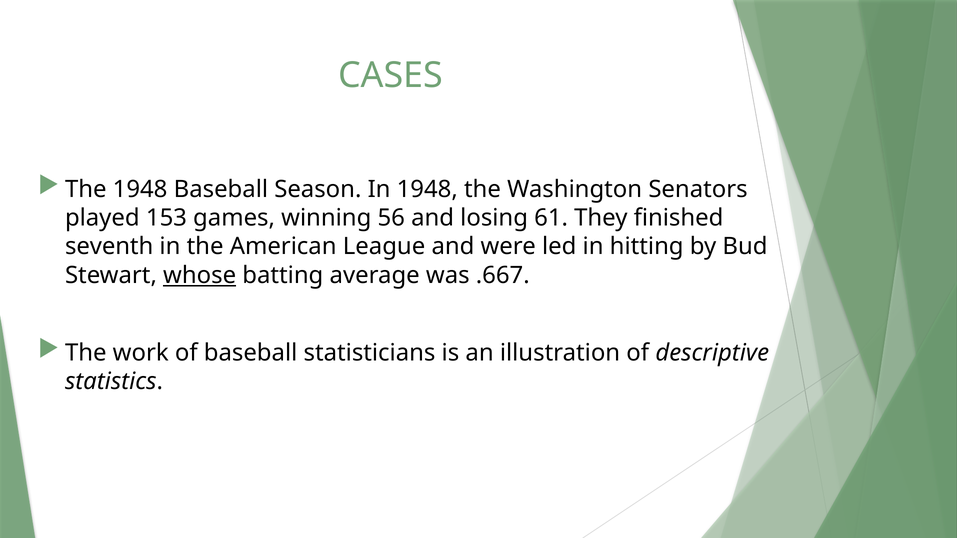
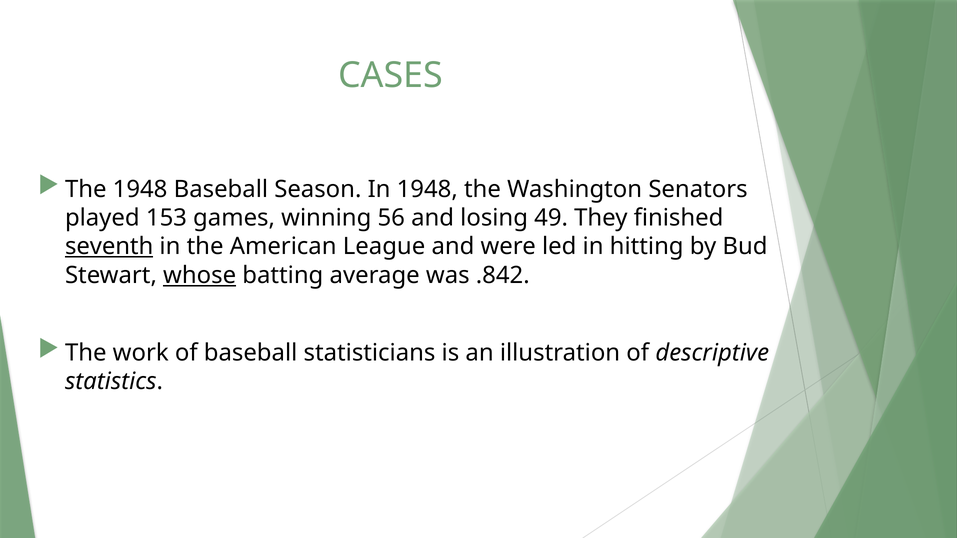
61: 61 -> 49 (551, 218)
seventh underline: none -> present (109, 247)
.667: .667 -> .842 (503, 275)
